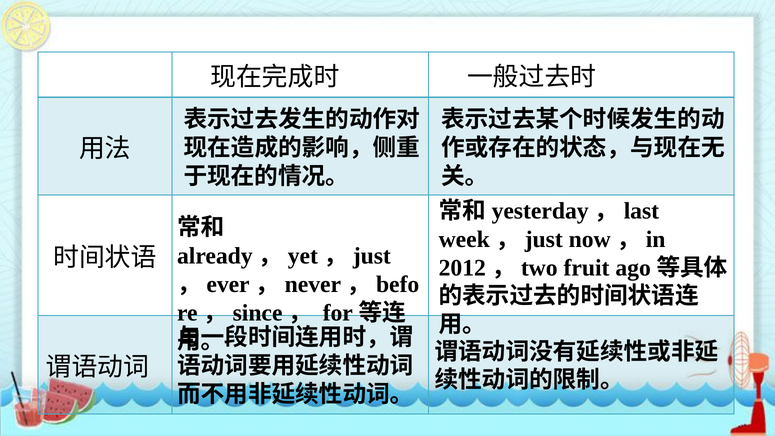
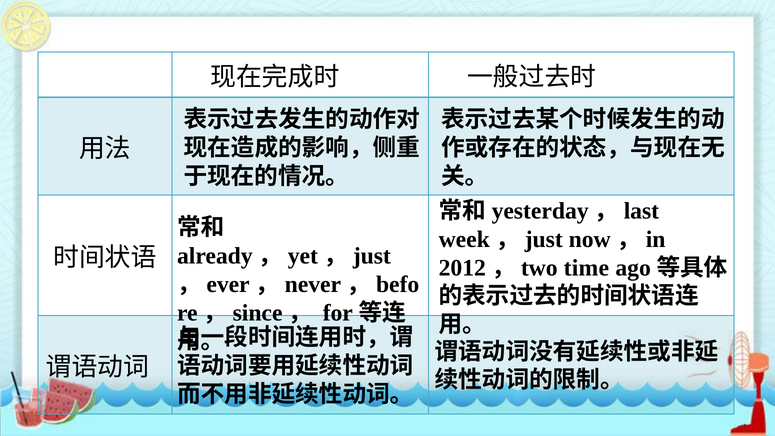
fruit: fruit -> time (586, 268)
